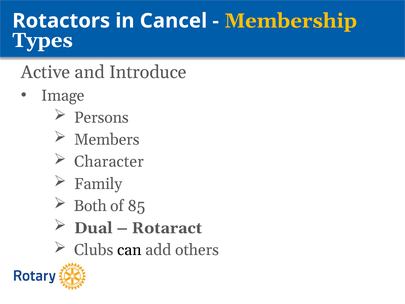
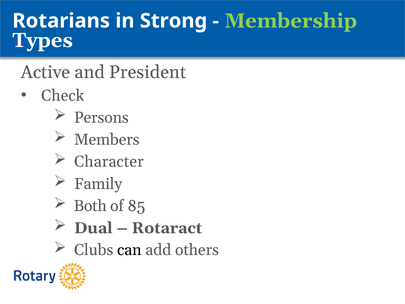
Rotactors: Rotactors -> Rotarians (61, 21)
Cancel: Cancel -> Strong (174, 21)
Membership colour: yellow -> light green (291, 21)
Introduce: Introduce -> President (148, 72)
Image: Image -> Check (63, 95)
